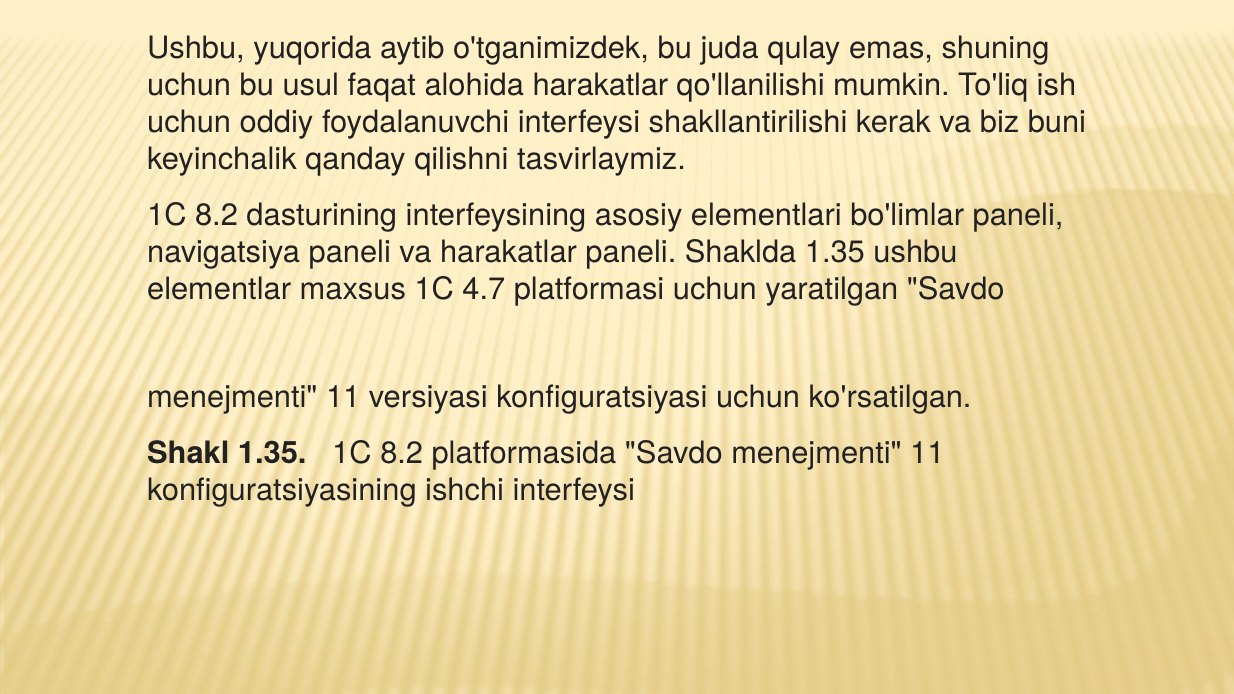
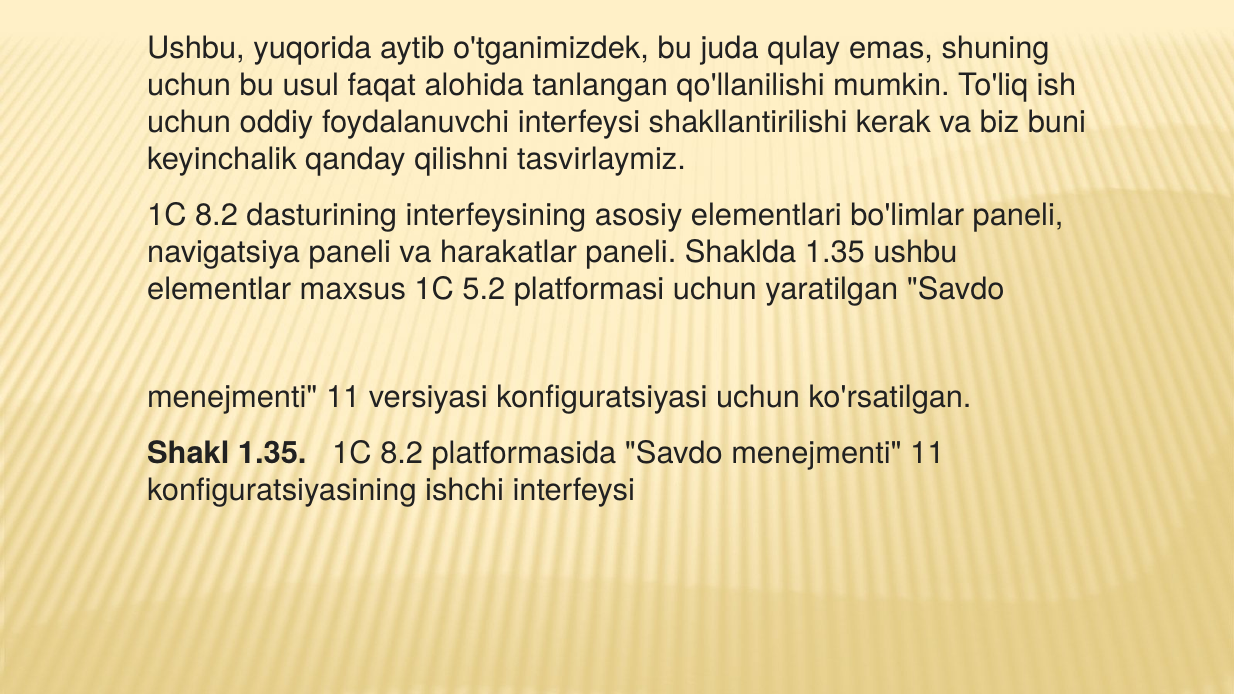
alohida harakatlar: harakatlar -> tanlangan (600, 85)
4.7: 4.7 -> 5.2 (484, 290)
